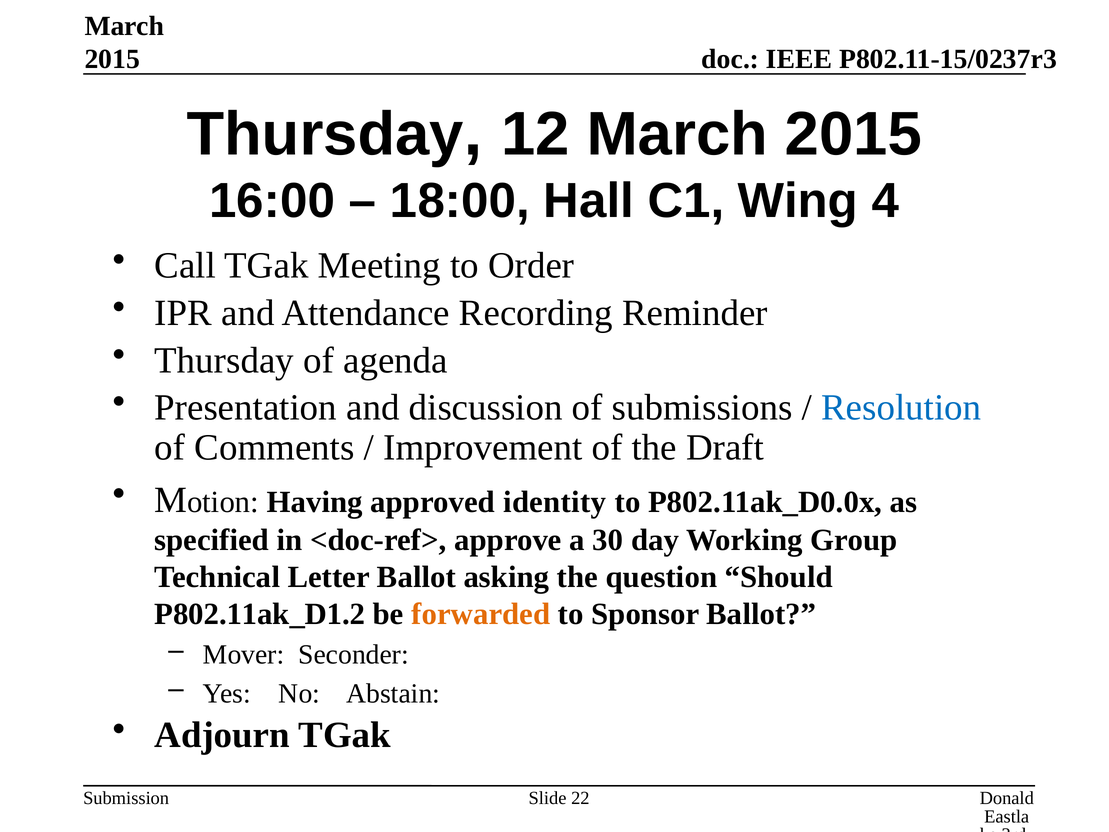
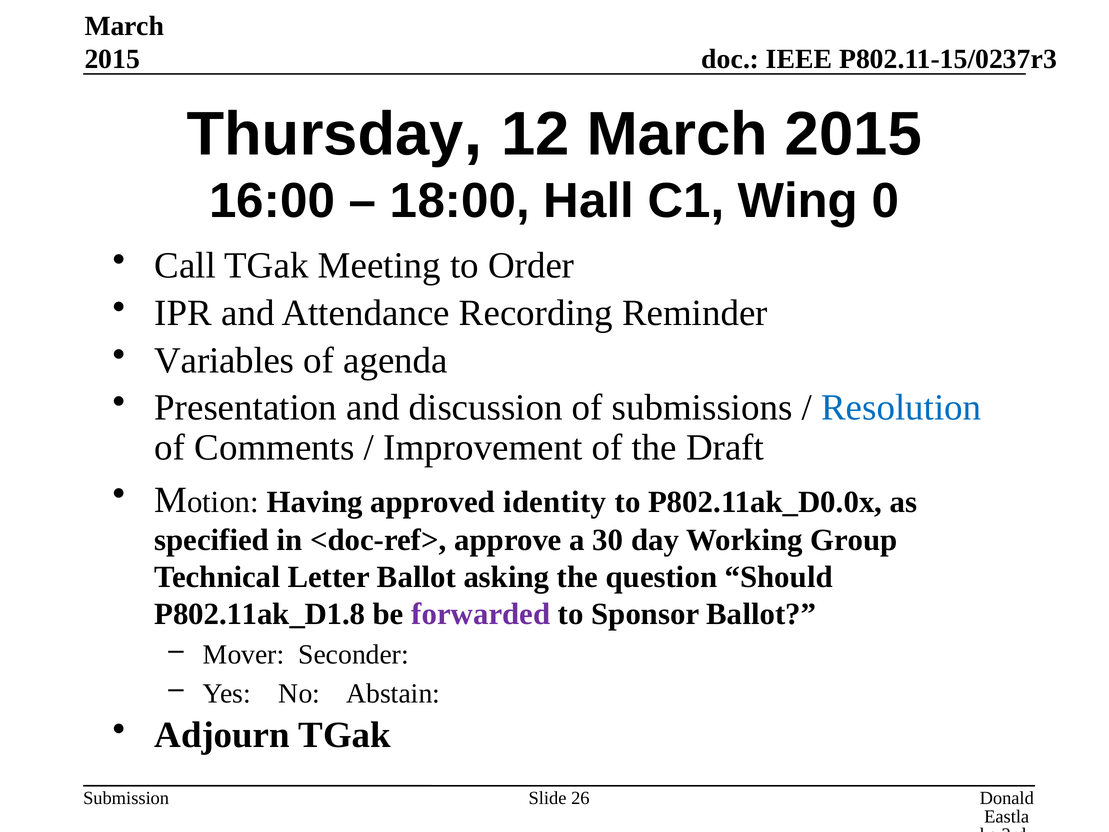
4: 4 -> 0 (885, 201)
Thursday: Thursday -> Variables (224, 360)
P802.11ak_D1.2: P802.11ak_D1.2 -> P802.11ak_D1.8 (260, 614)
forwarded colour: orange -> purple (481, 614)
22: 22 -> 26 (580, 798)
